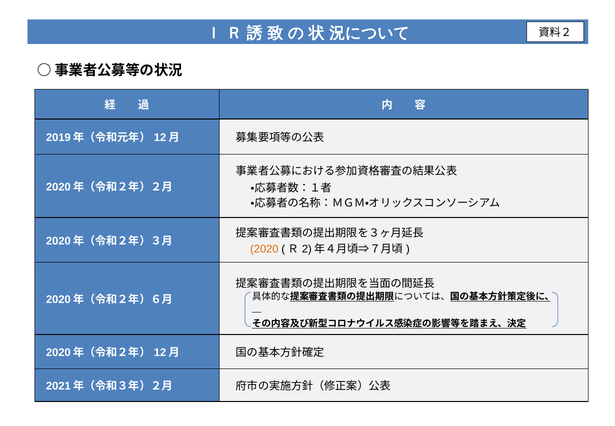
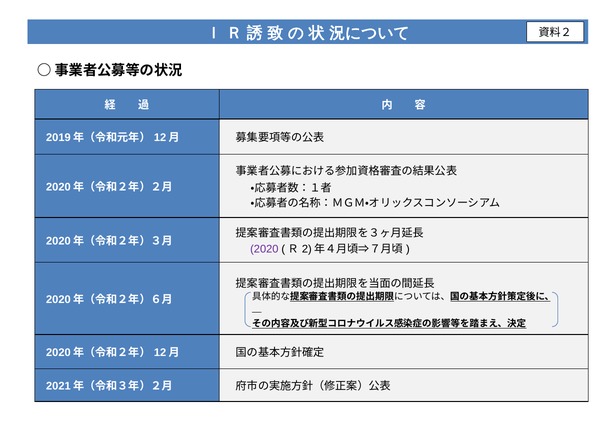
2020 colour: orange -> purple (264, 249)
